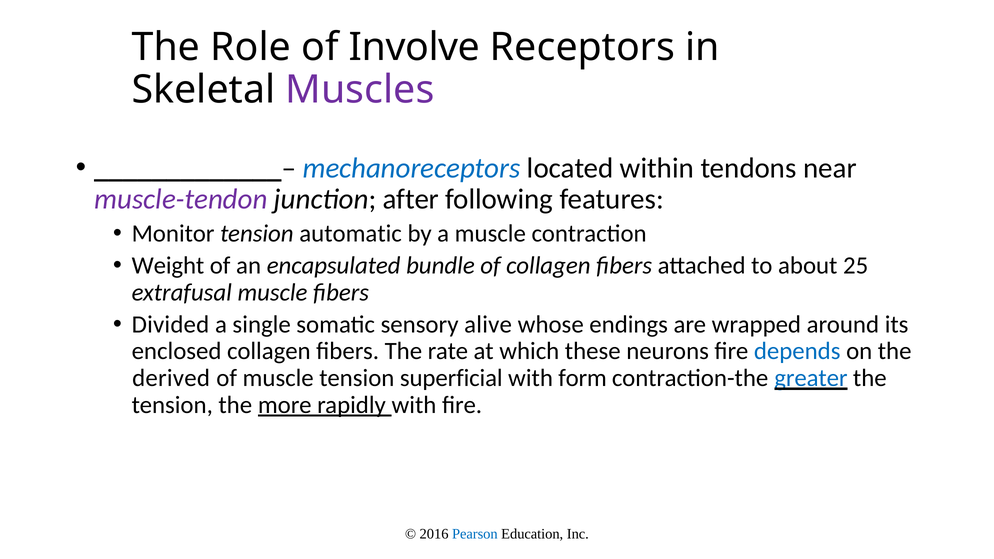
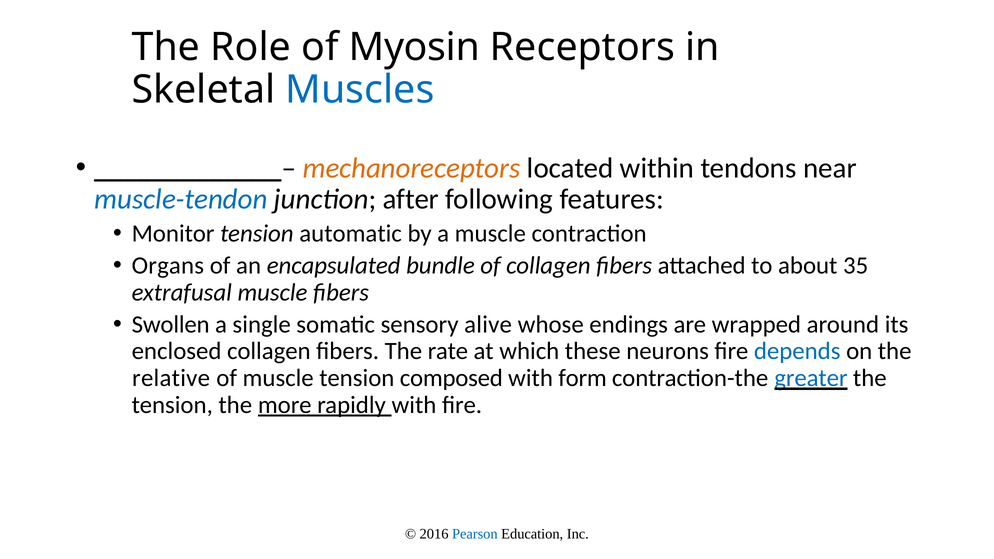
Involve: Involve -> Myosin (414, 47)
Muscles colour: purple -> blue (360, 90)
mechanoreceptors colour: blue -> orange (412, 168)
muscle-tendon colour: purple -> blue (181, 199)
Weight: Weight -> Organs (168, 266)
25: 25 -> 35 (856, 266)
Divided: Divided -> Swollen (171, 324)
derived: derived -> relative (171, 378)
superficial: superficial -> composed (451, 378)
